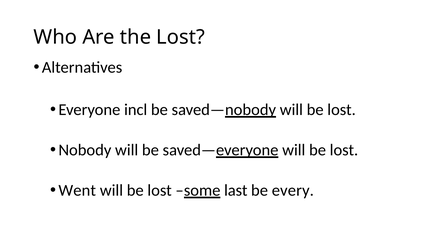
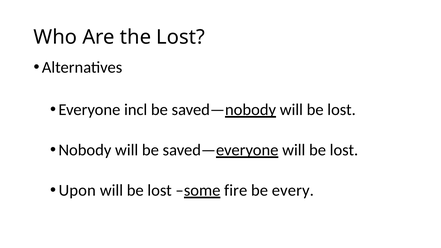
Went: Went -> Upon (77, 190)
last: last -> fire (236, 190)
